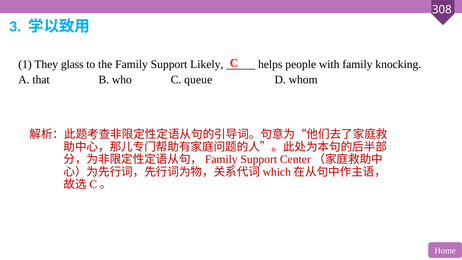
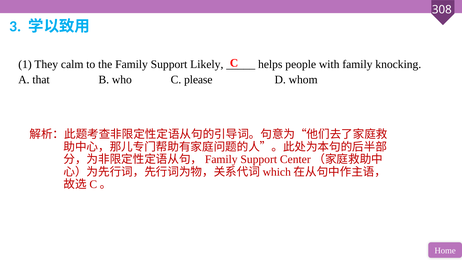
glass: glass -> calm (72, 64)
queue: queue -> please (198, 80)
